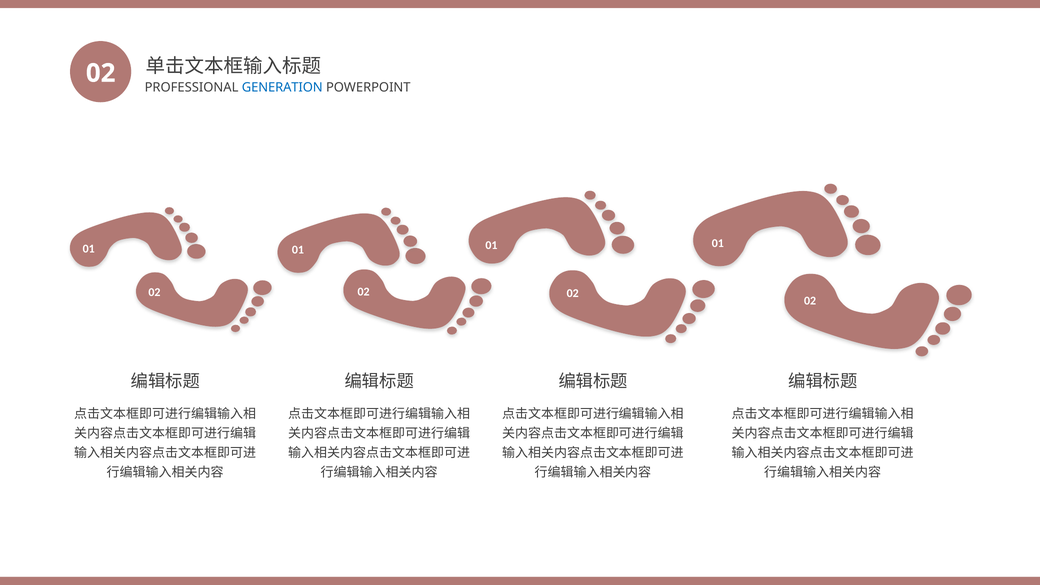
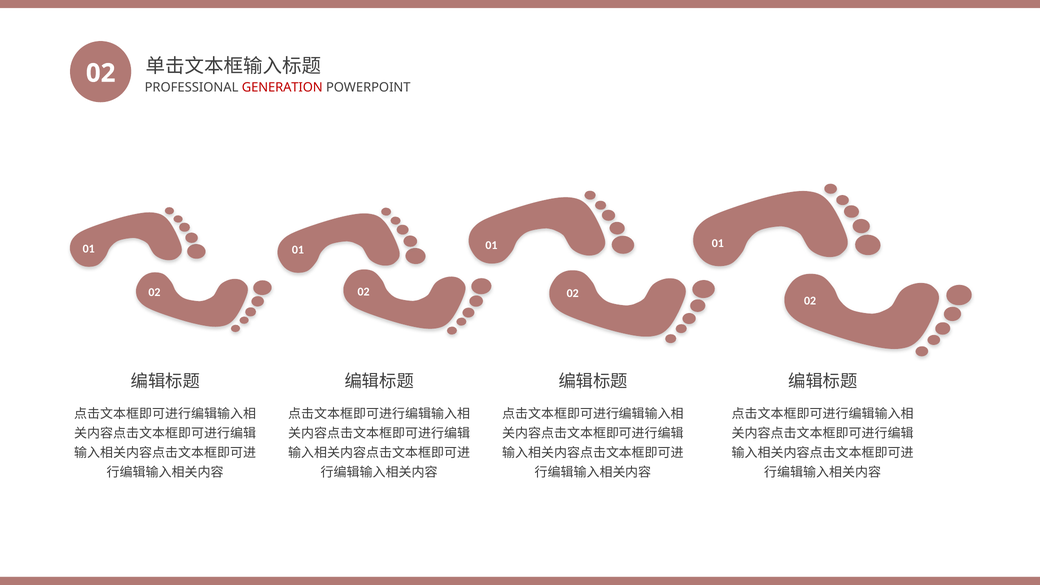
GENERATION colour: blue -> red (282, 88)
